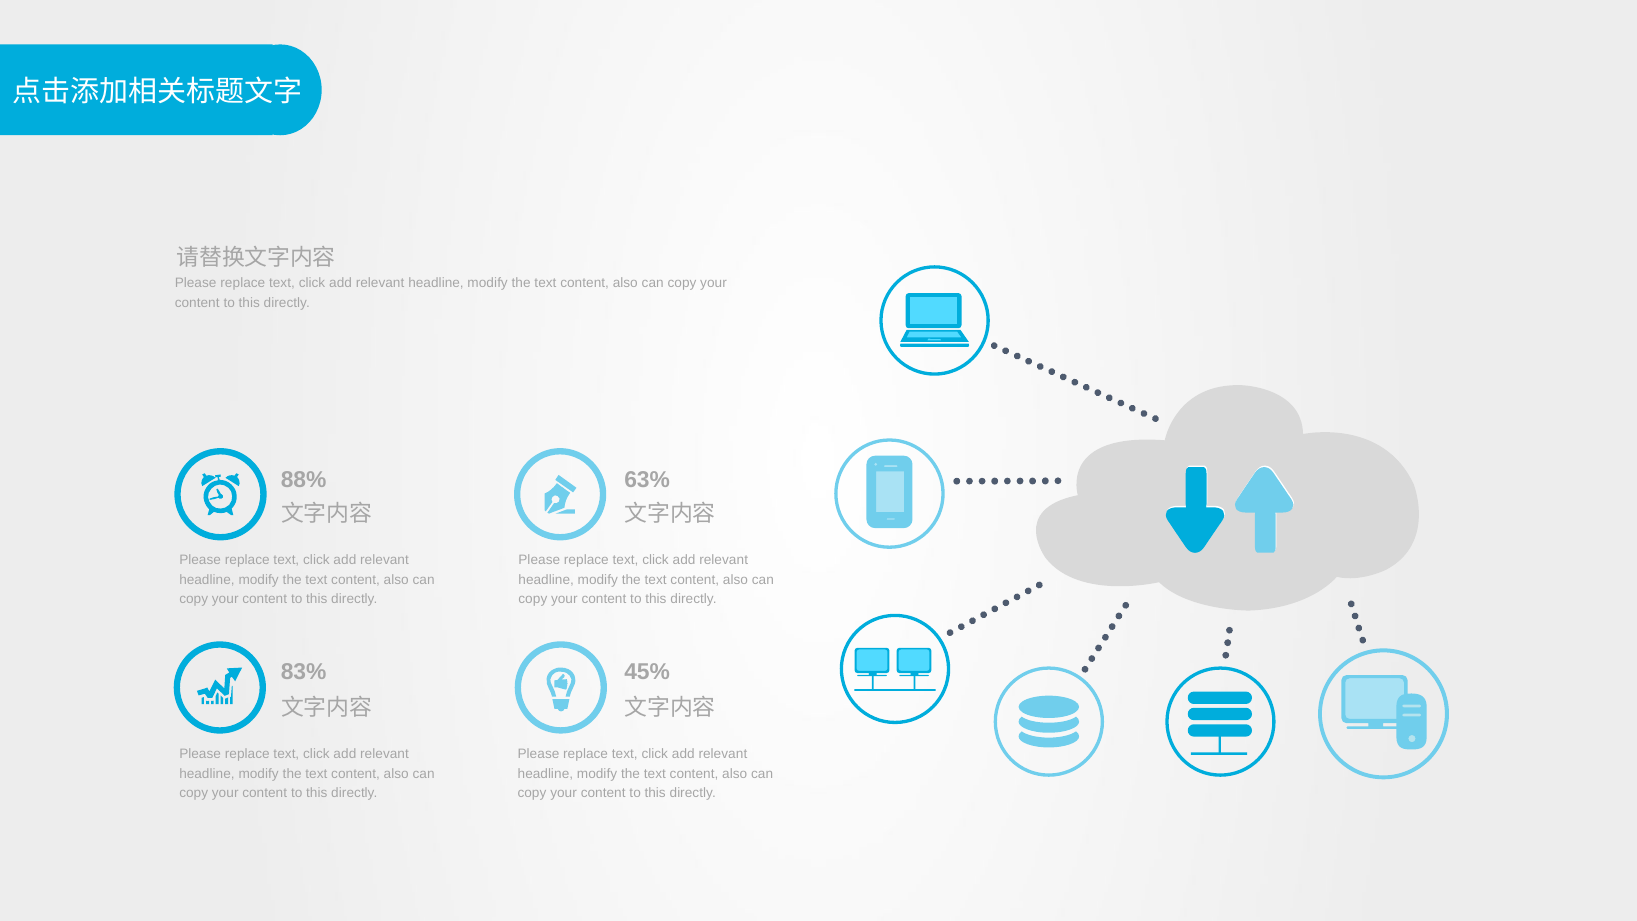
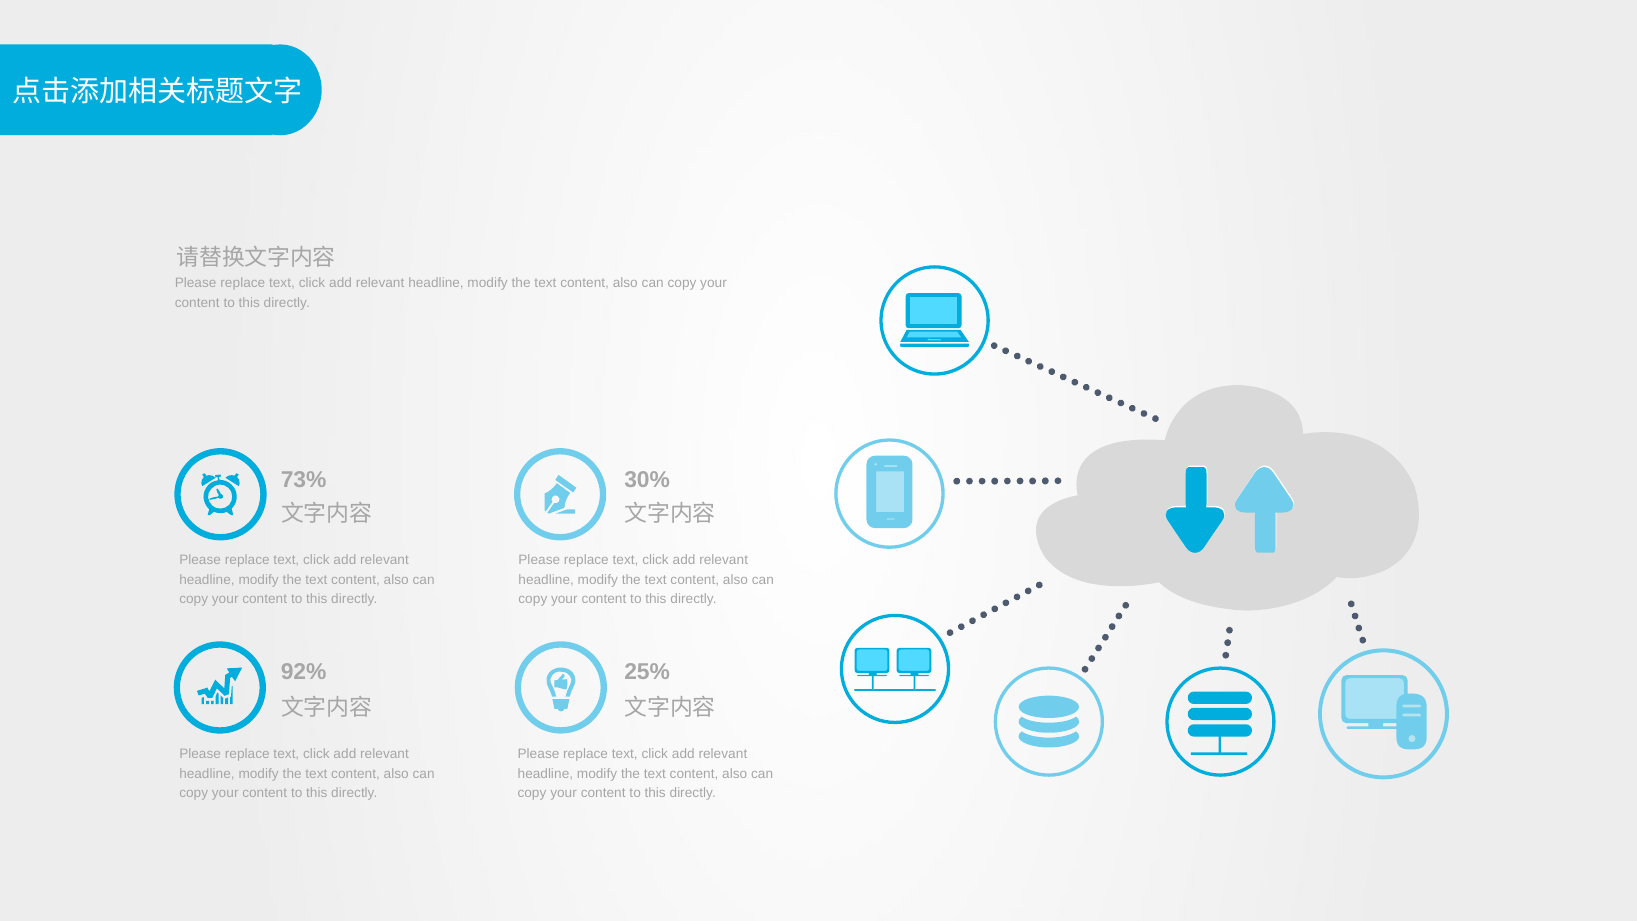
88%: 88% -> 73% (304, 479)
63%: 63% -> 30% (647, 479)
83%: 83% -> 92% (304, 672)
45%: 45% -> 25% (647, 672)
